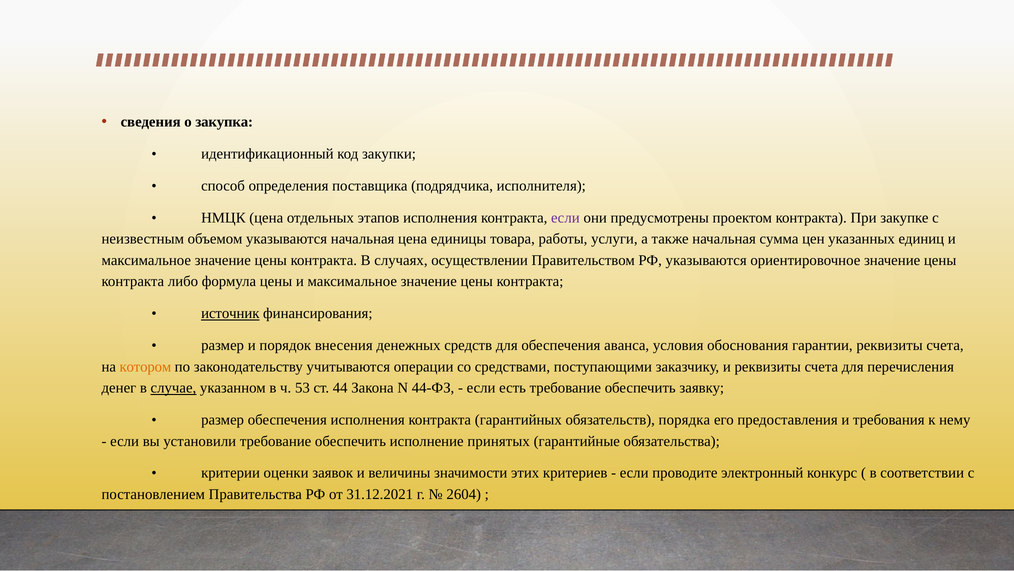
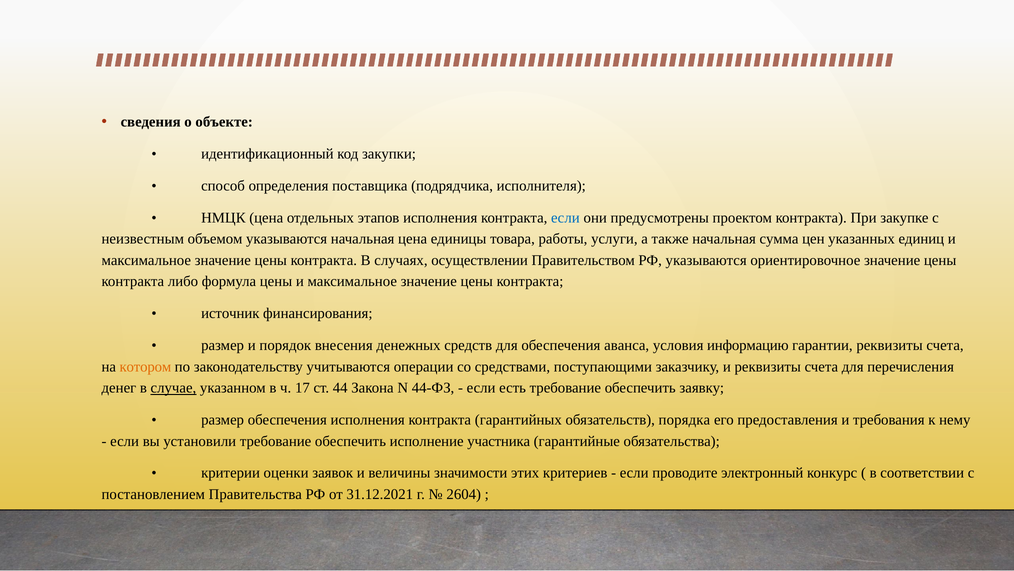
закупка: закупка -> объекте (224, 122)
если colour: purple -> blue (565, 217)
источник underline: present -> none (230, 313)
обоснования: обоснования -> информацию (748, 345)
53: 53 -> 17 (302, 388)
принятых: принятых -> участника (499, 441)
